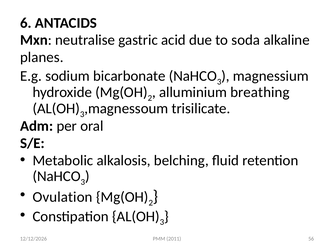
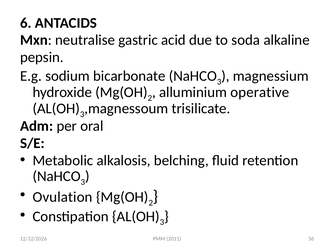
planes: planes -> pepsin (42, 57)
breathing: breathing -> operative (260, 92)
